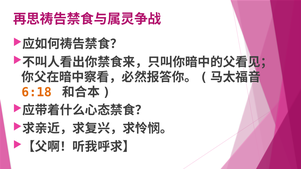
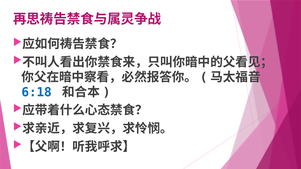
6:18 colour: orange -> blue (37, 92)
